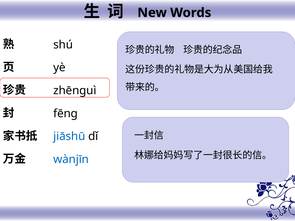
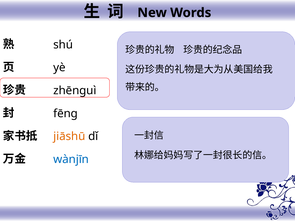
jiāshū colour: blue -> orange (69, 137)
